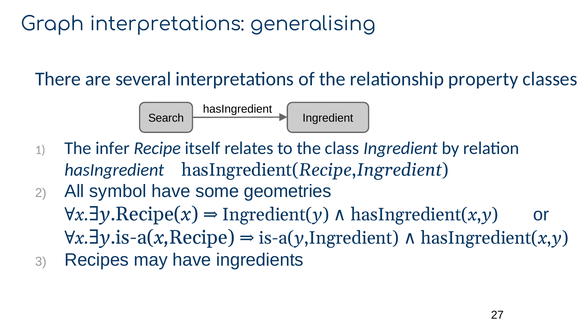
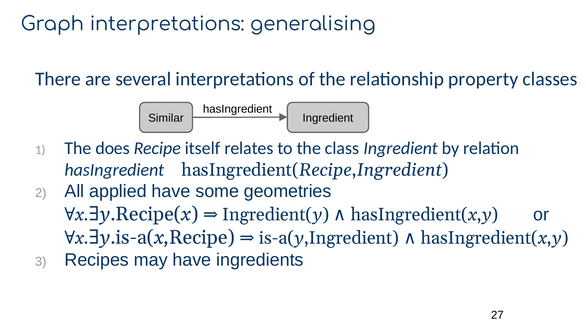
Search: Search -> Similar (166, 118)
infer: infer -> does (113, 148)
symbol: symbol -> applied (118, 191)
